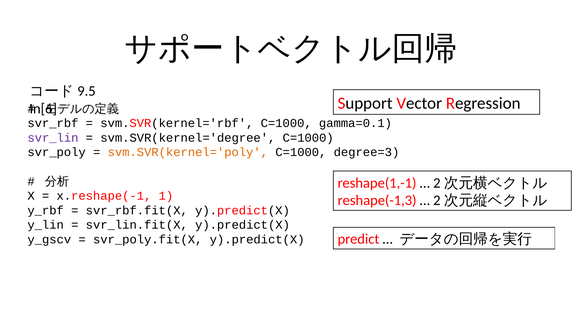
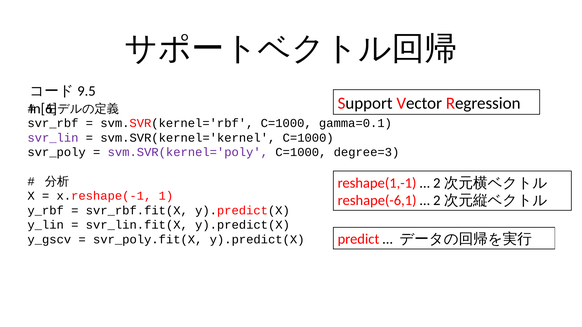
svm.SVR(kernel='degree: svm.SVR(kernel='degree -> svm.SVR(kernel='kernel (188, 138)
svm.SVR(kernel='poly colour: orange -> purple (188, 152)
reshape(-1,3: reshape(-1,3 -> reshape(-6,1 (377, 201)
